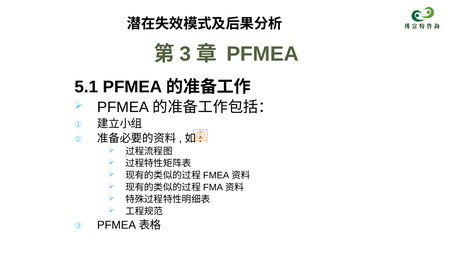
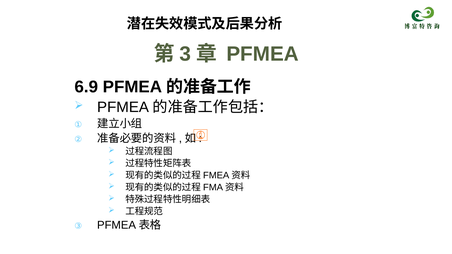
5.1: 5.1 -> 6.9 (86, 87)
